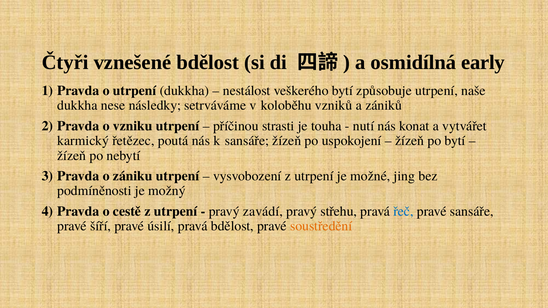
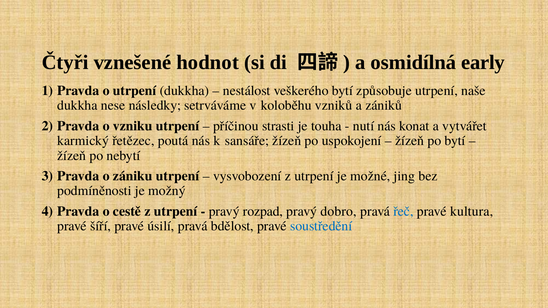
vznešené bdělost: bdělost -> hodnot (208, 62)
zavádí: zavádí -> rozpad (263, 211)
střehu: střehu -> dobro (339, 211)
pravé sansáře: sansáře -> kultura (472, 211)
soustředění colour: orange -> blue (321, 226)
